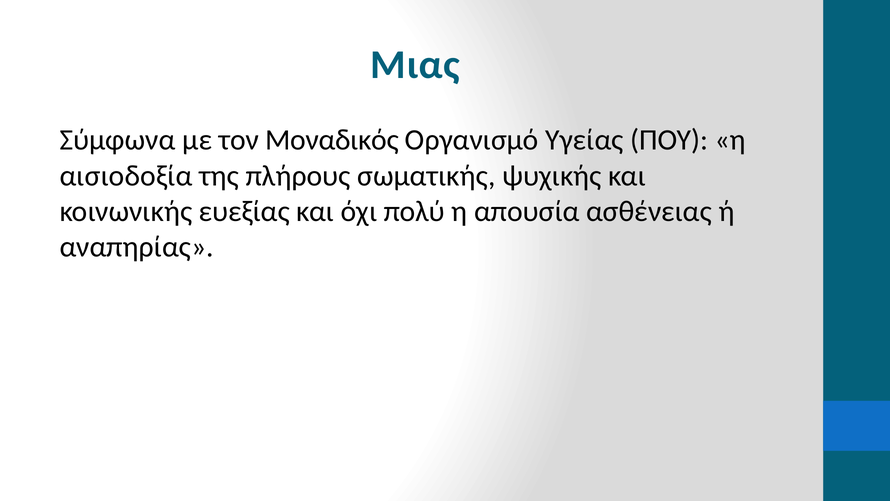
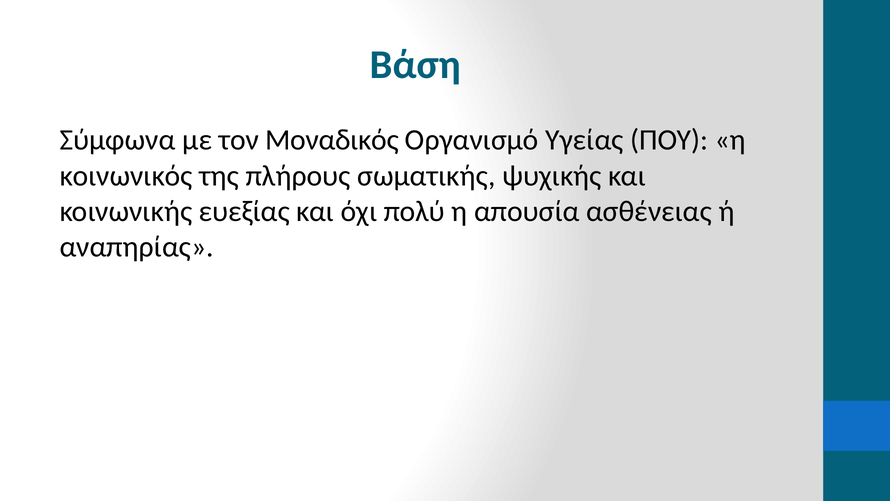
Μιας: Μιας -> Βάση (415, 65)
αισιοδοξία: αισιοδοξία -> κοινωνικός (126, 176)
